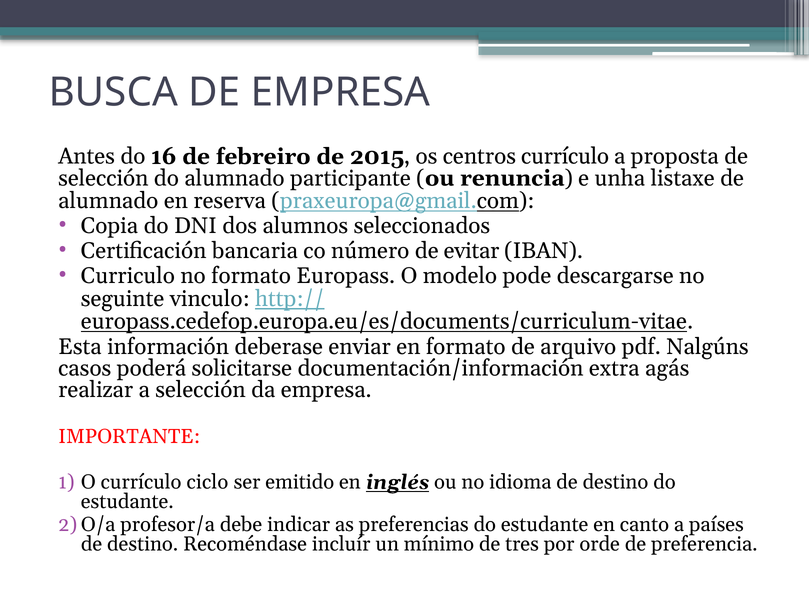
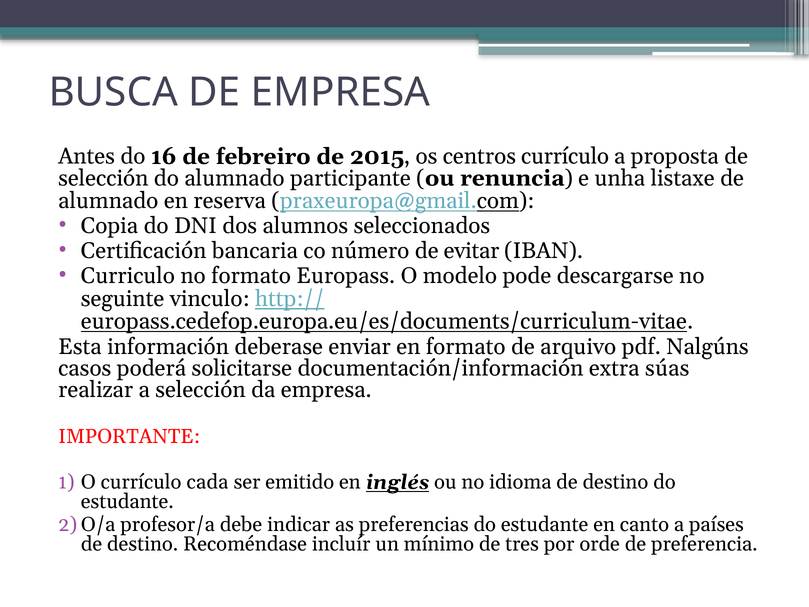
agás: agás -> súas (667, 368)
ciclo: ciclo -> cada (207, 482)
